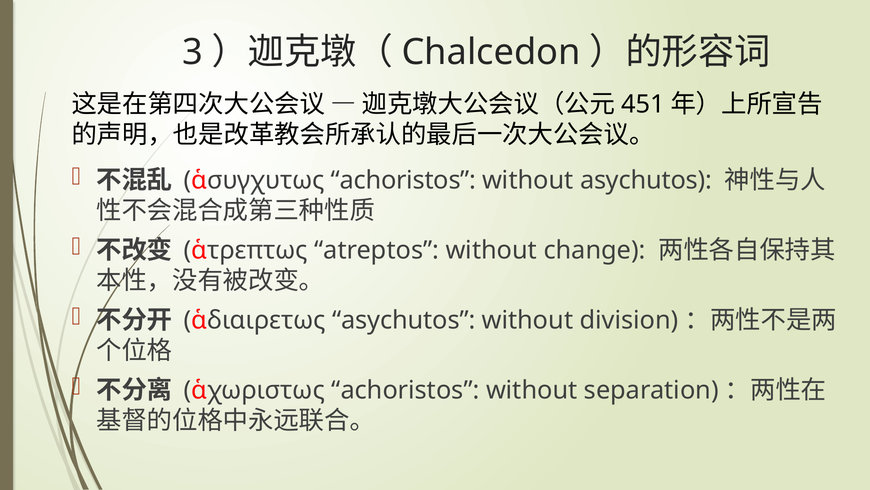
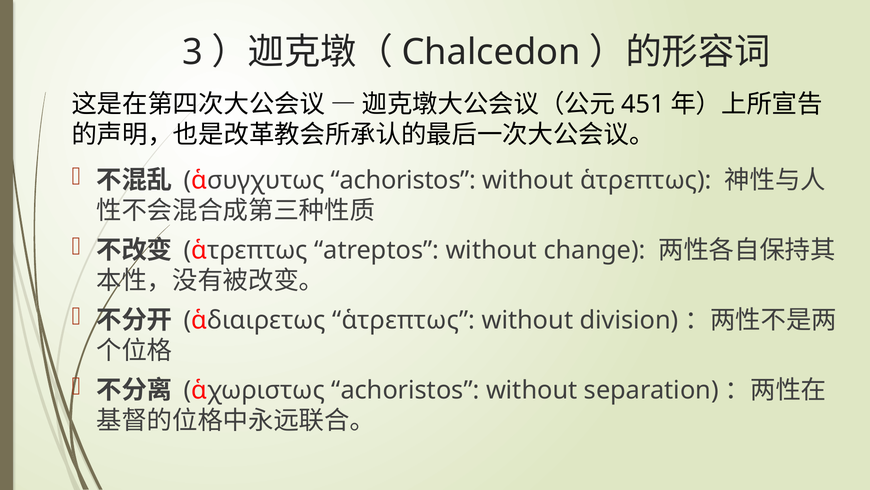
without asychutos: asychutos -> ἁτρεπτως (646, 180)
ἁδιαιρετως asychutos: asychutos -> ἁτρεπτως (404, 320)
